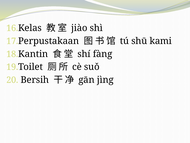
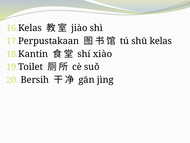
kami: kami -> kelas (161, 41)
fàng: fàng -> xiào (103, 54)
